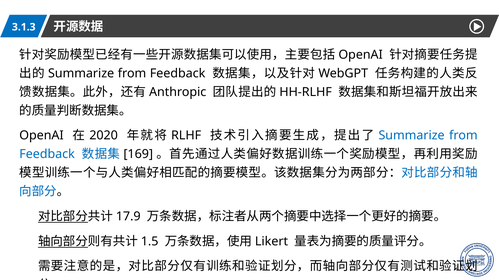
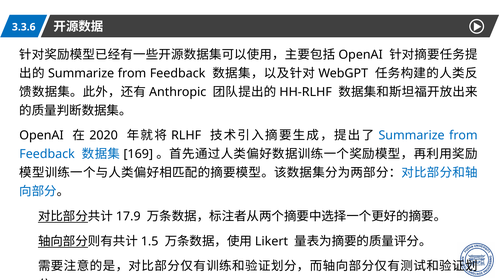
3.1.3: 3.1.3 -> 3.3.6 (24, 27)
